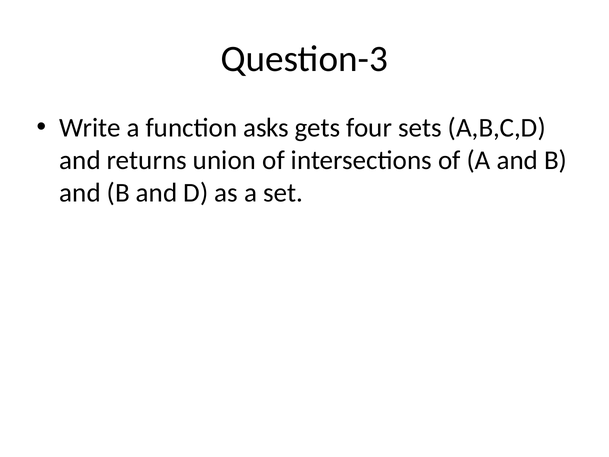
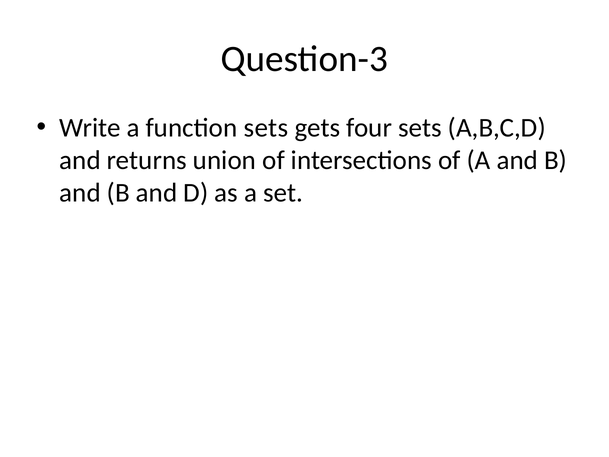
function asks: asks -> sets (266, 128)
